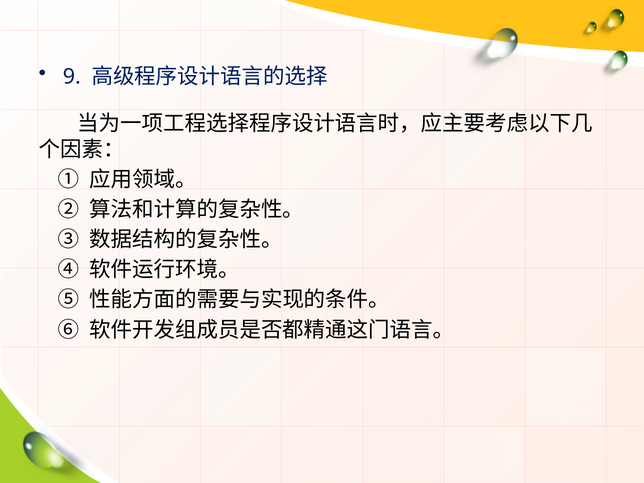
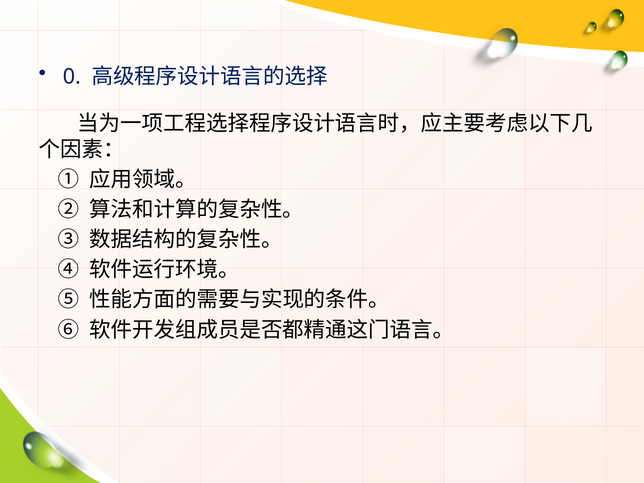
9: 9 -> 0 (72, 77)
